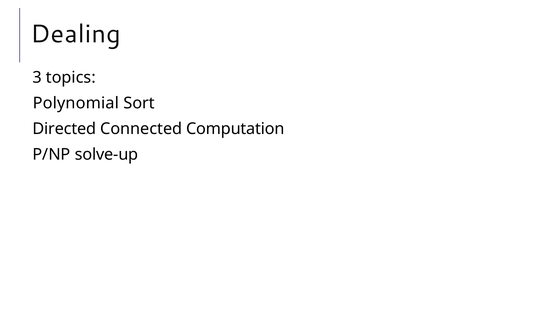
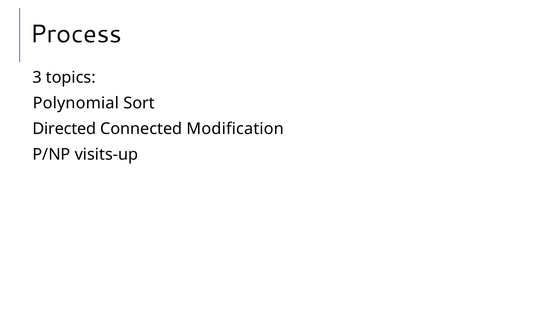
Dealing: Dealing -> Process (76, 34)
Computation: Computation -> Modification (235, 129)
solve-up: solve-up -> visits-up (106, 155)
